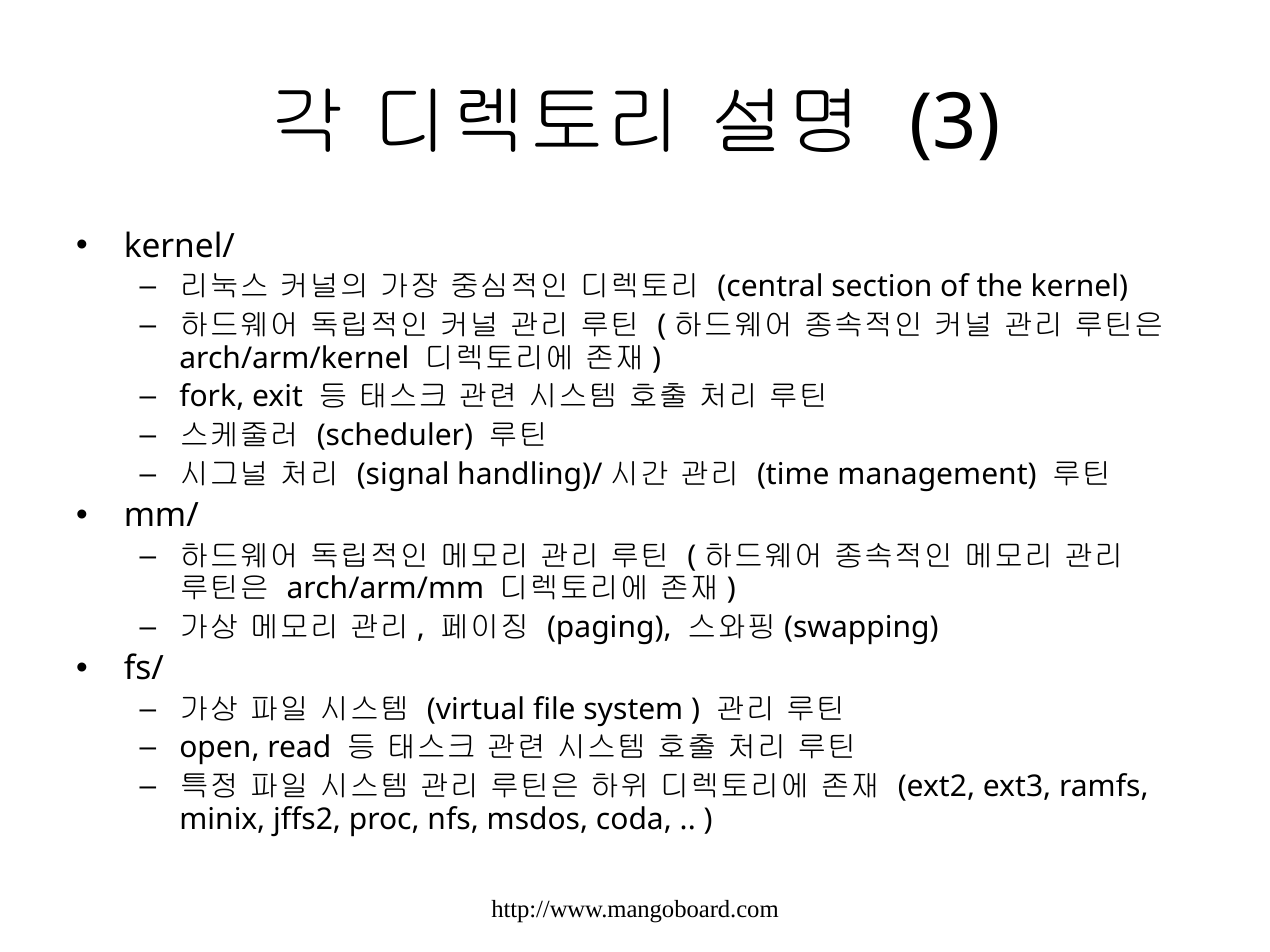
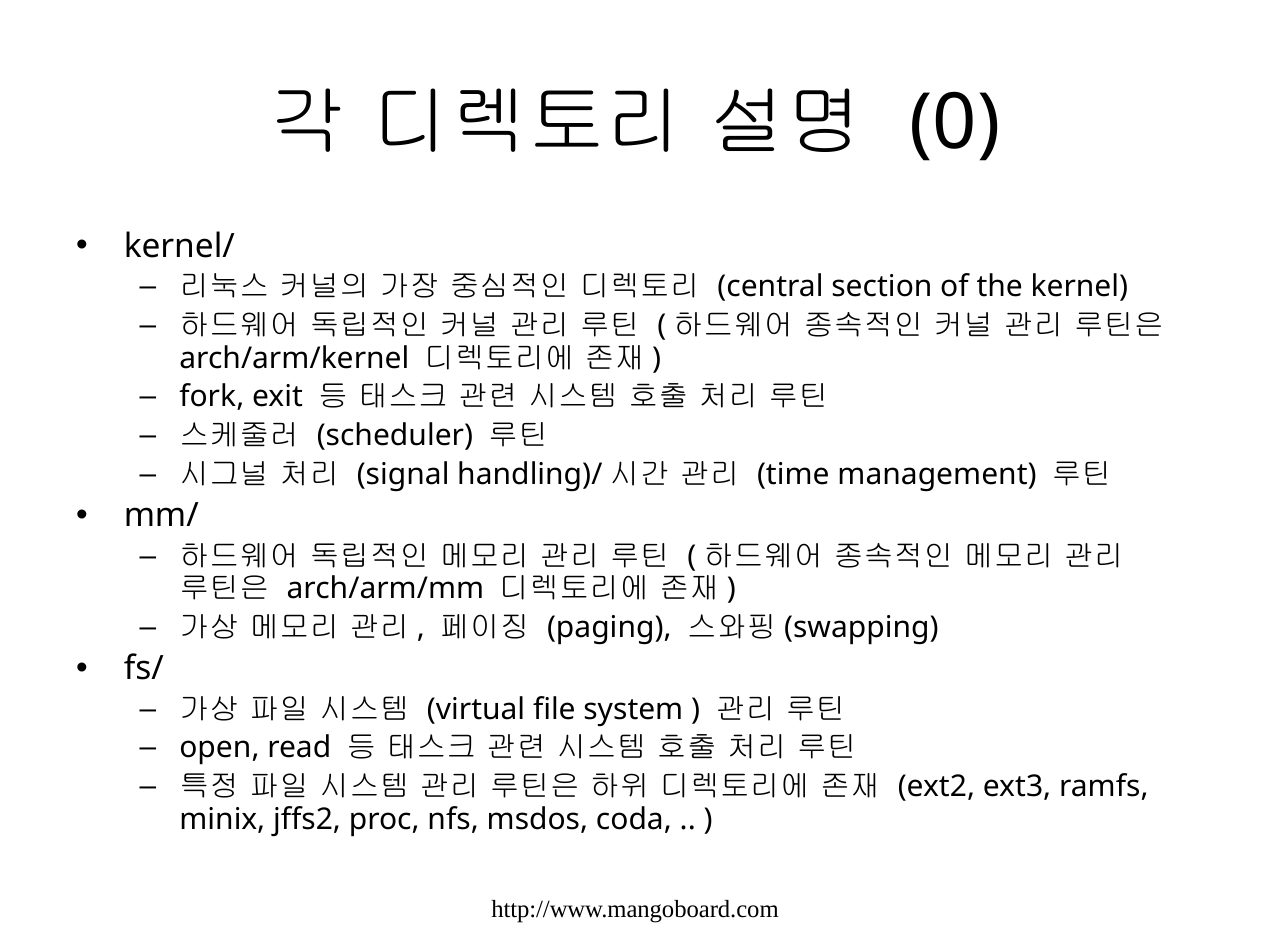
3: 3 -> 0 (955, 123)
